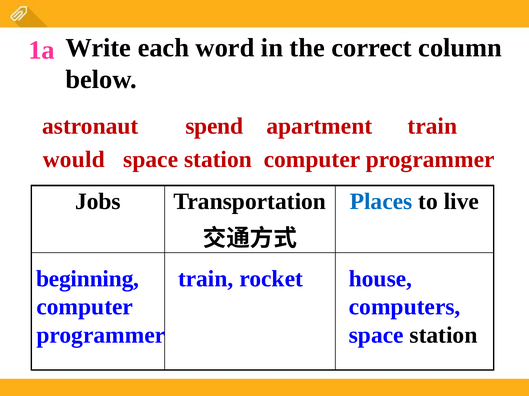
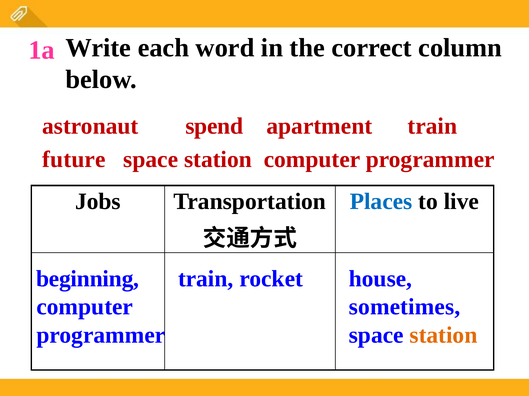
would: would -> future (74, 160)
computers: computers -> sometimes (405, 307)
station colour: black -> orange (443, 336)
